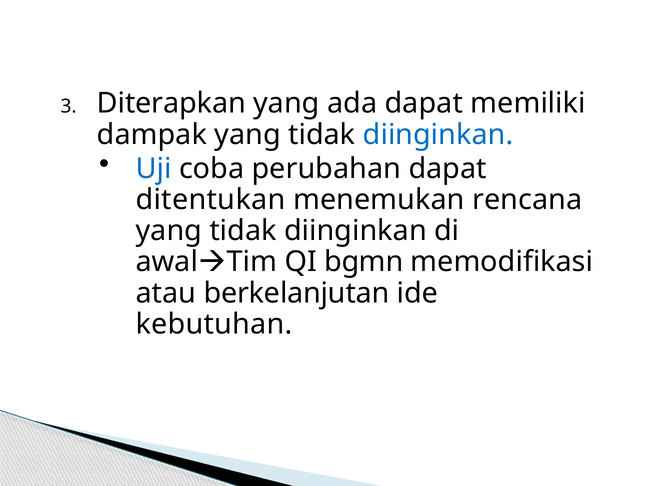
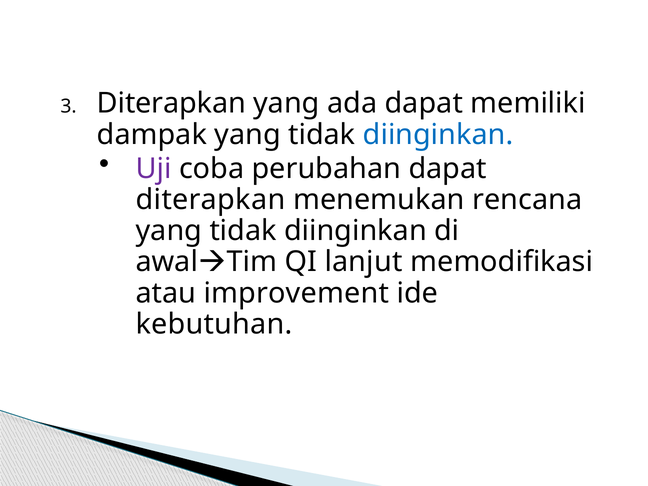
Uji colour: blue -> purple (154, 169)
ditentukan: ditentukan -> diterapkan (211, 200)
bgmn: bgmn -> lanjut (364, 262)
berkelanjutan: berkelanjutan -> improvement (296, 293)
